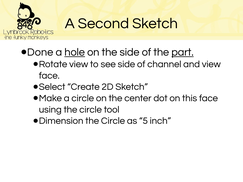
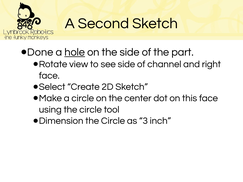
part underline: present -> none (183, 52)
and view: view -> right (211, 64)
5: 5 -> 3 (143, 121)
